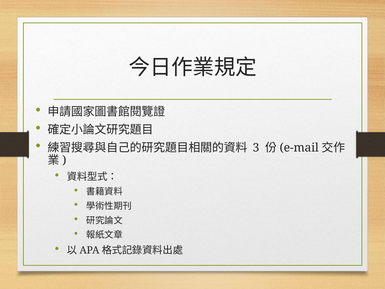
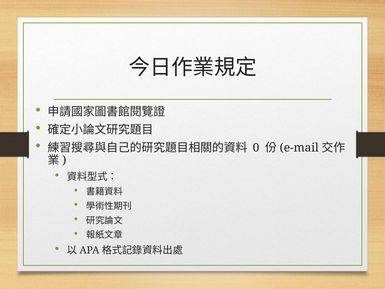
3: 3 -> 0 (256, 148)
